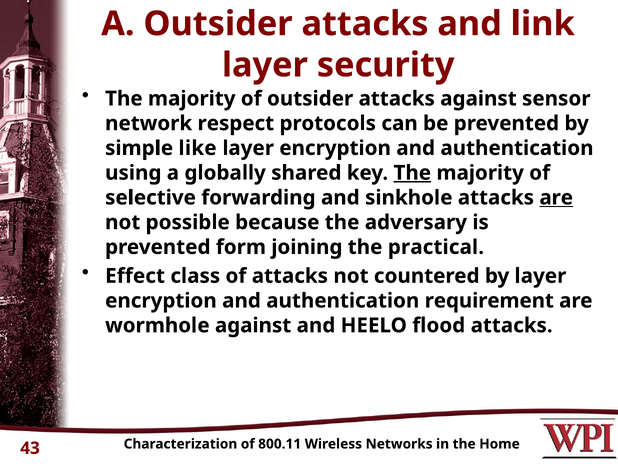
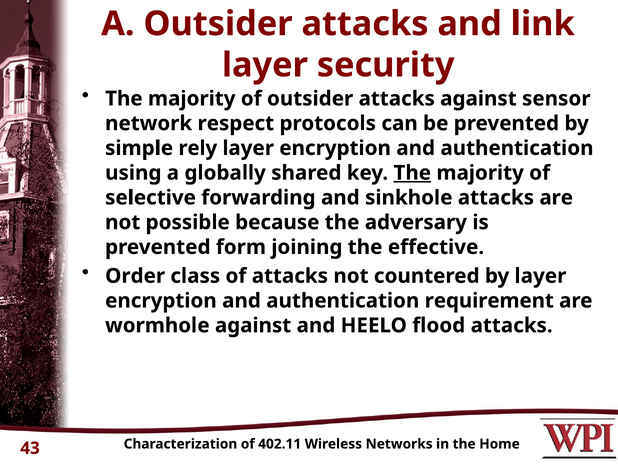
like: like -> rely (198, 148)
are underline: present -> none (556, 197)
practical: practical -> effective (436, 247)
Effect: Effect -> Order (135, 276)
800.11: 800.11 -> 402.11 (280, 443)
